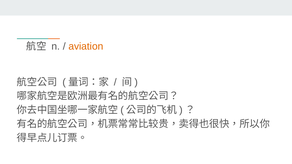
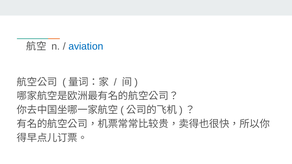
aviation colour: orange -> blue (86, 46)
